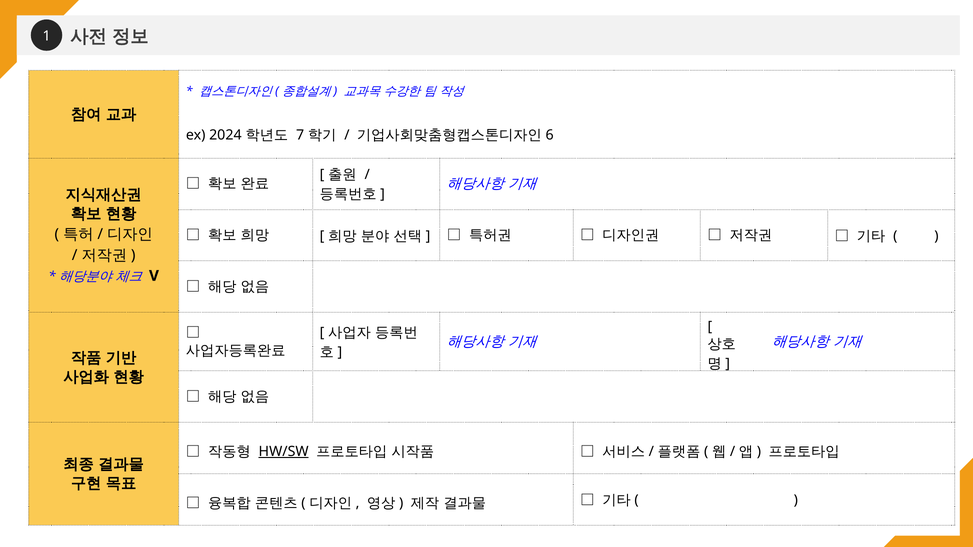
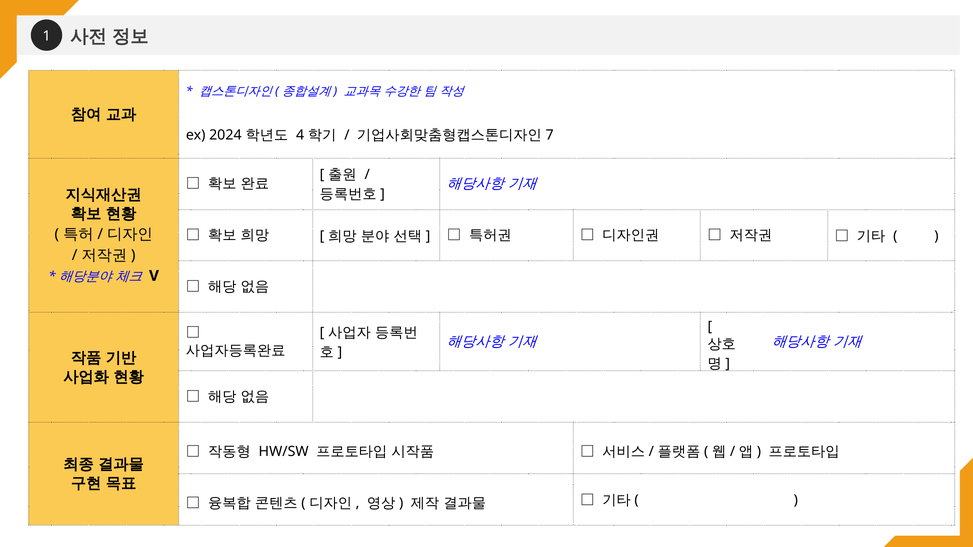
7: 7 -> 4 (300, 135)
6: 6 -> 7 (550, 135)
HW/SW underline: present -> none (284, 452)
